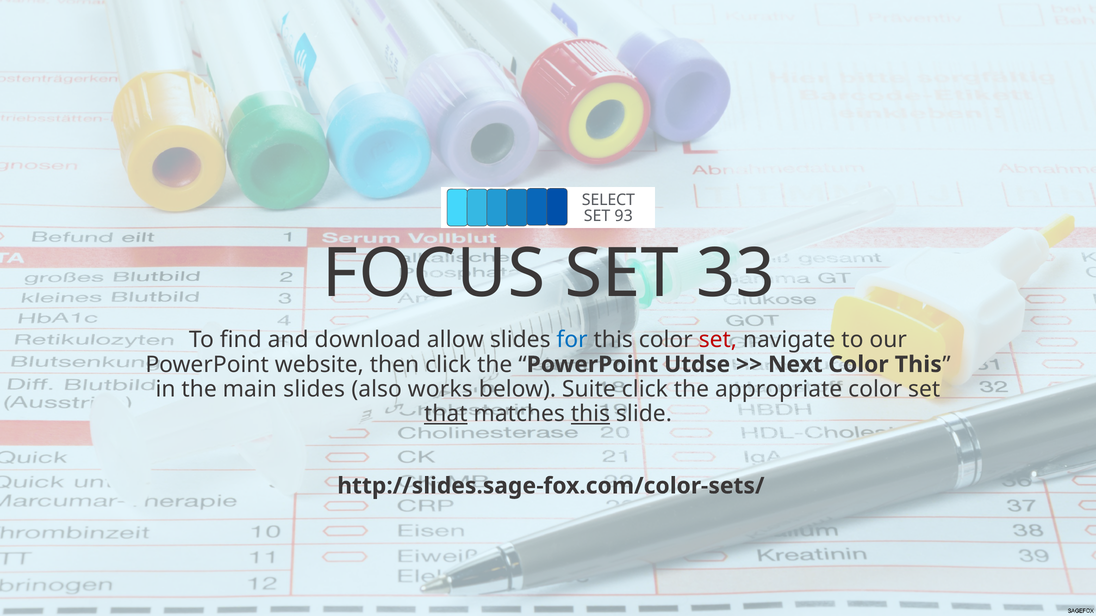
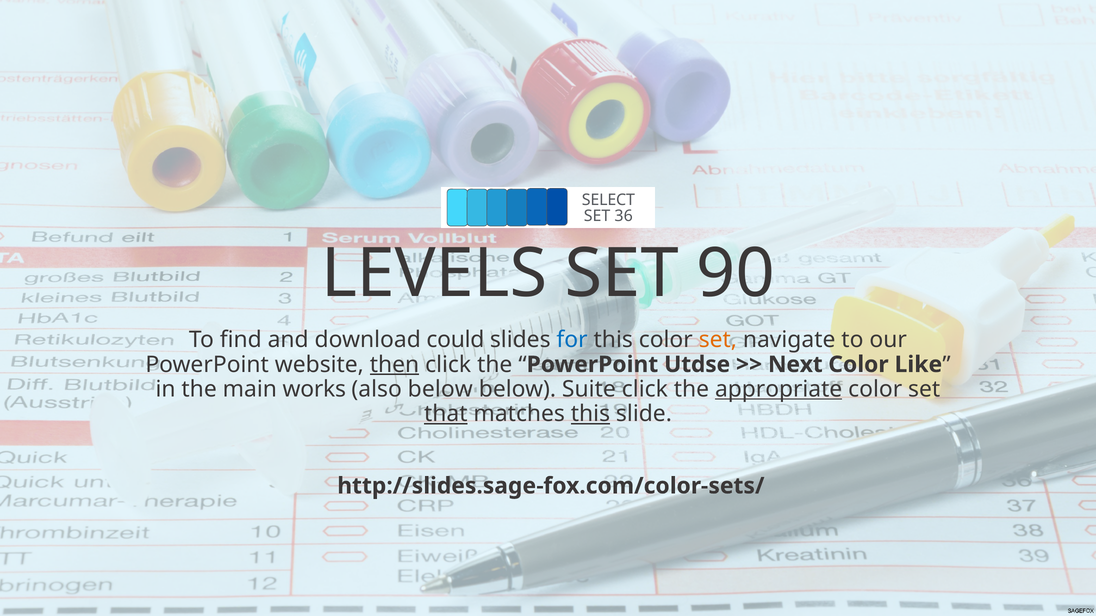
93: 93 -> 36 (624, 216)
FOCUS: FOCUS -> LEVELS (434, 274)
33: 33 -> 90 (736, 274)
allow: allow -> could (455, 340)
set colour: red -> orange (718, 340)
then underline: none -> present (395, 365)
Color This: This -> Like (918, 365)
main slides: slides -> works (314, 389)
also works: works -> below (440, 389)
appropriate underline: none -> present (779, 389)
